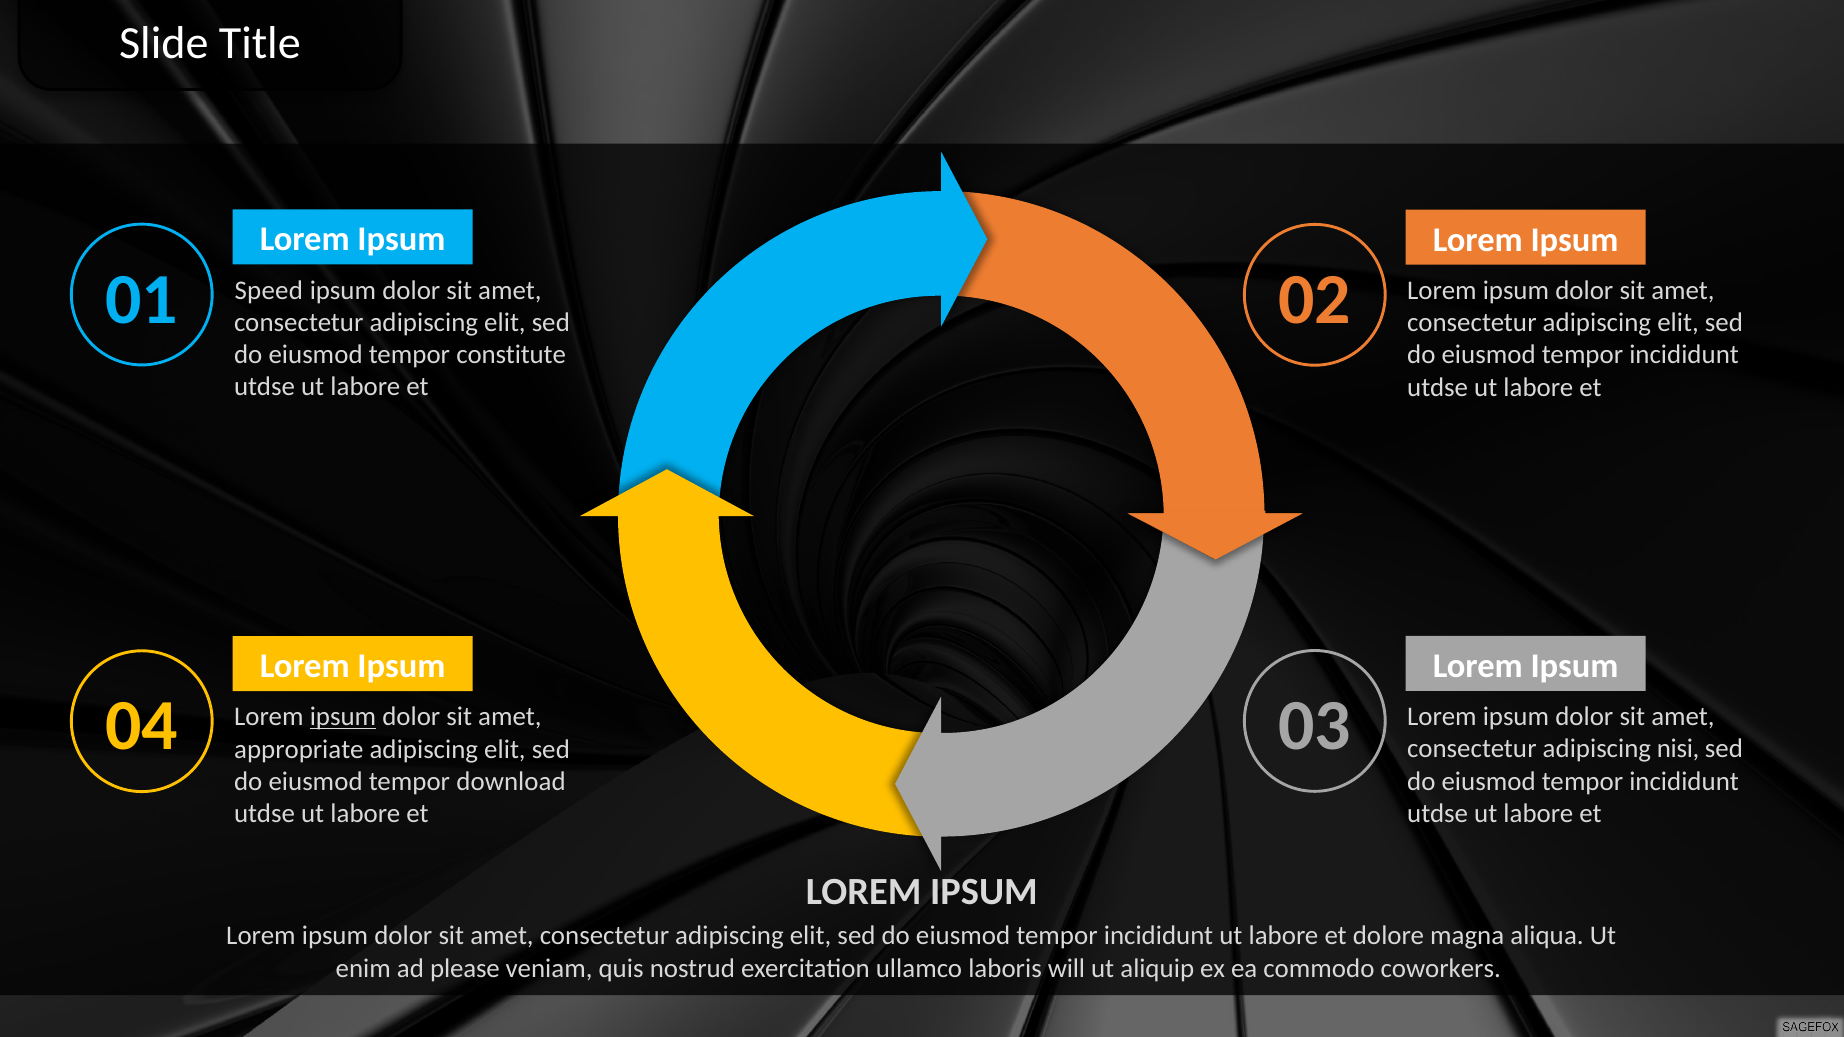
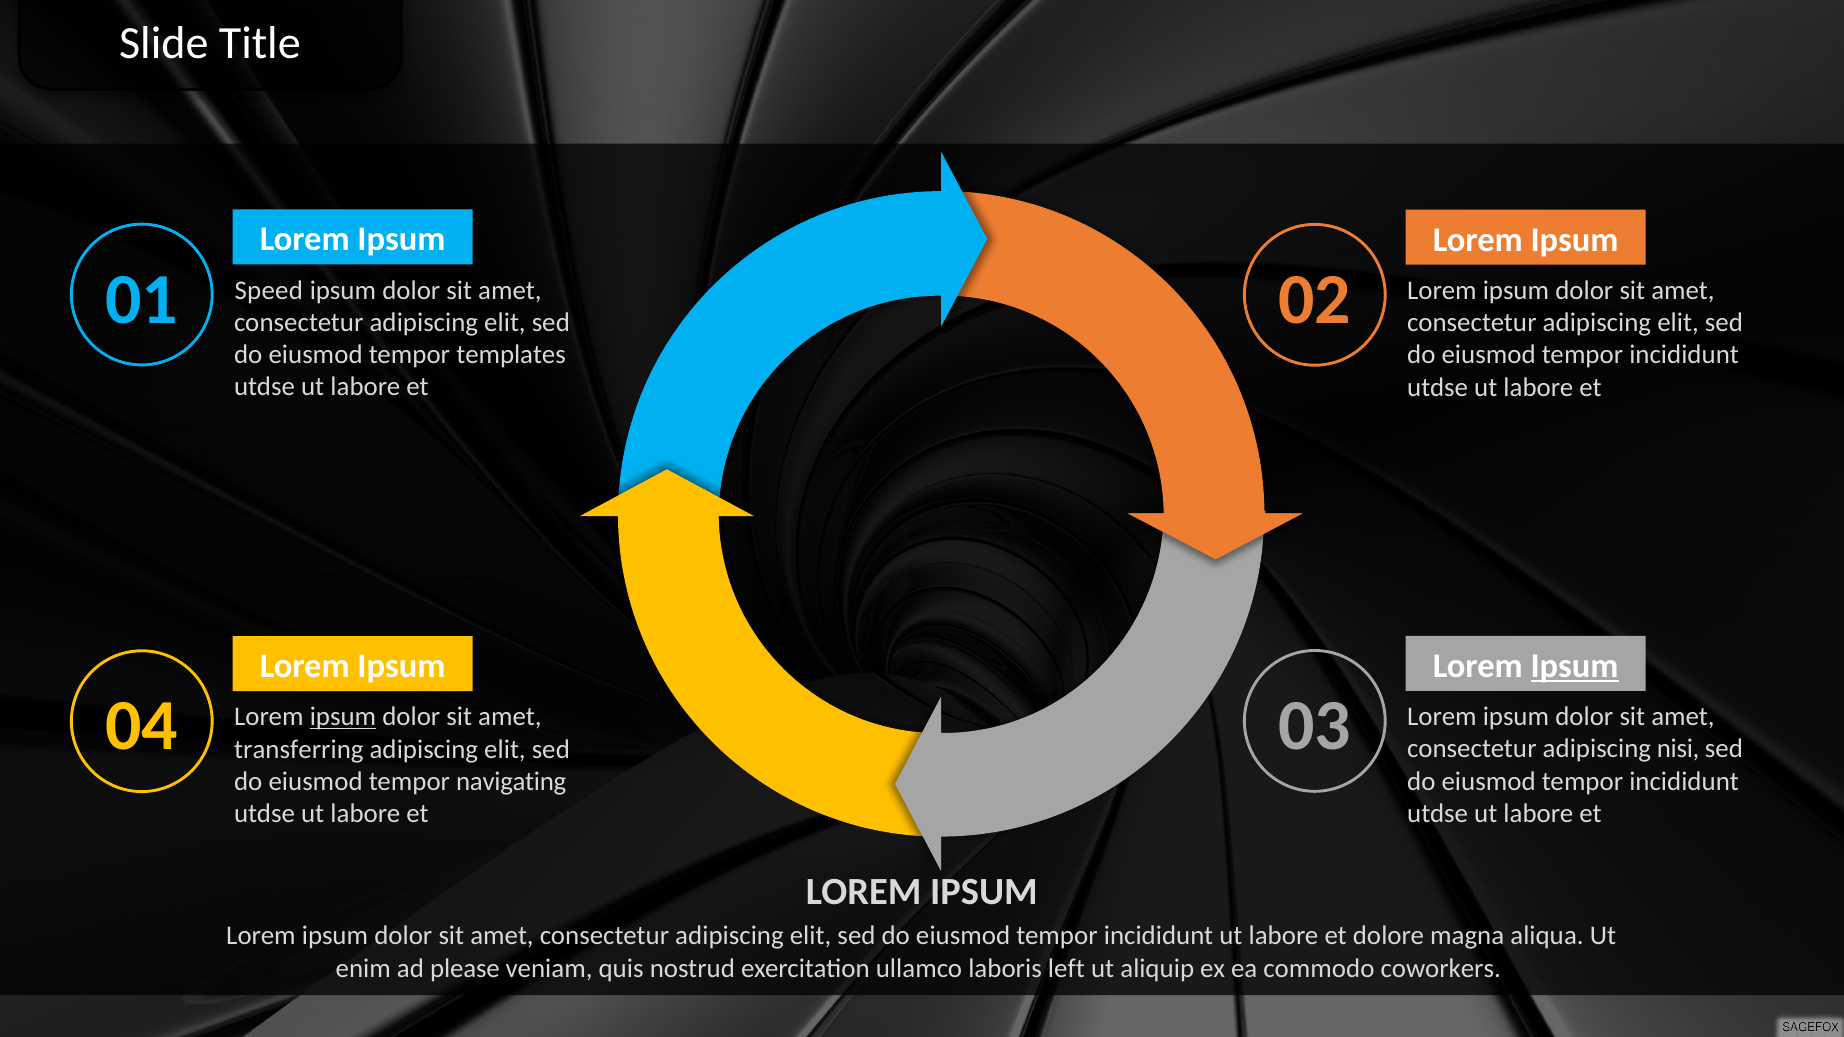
constitute: constitute -> templates (511, 355)
Ipsum underline: none -> present (1575, 666)
appropriate: appropriate -> transferring (299, 749)
download: download -> navigating (511, 782)
will: will -> left (1066, 968)
